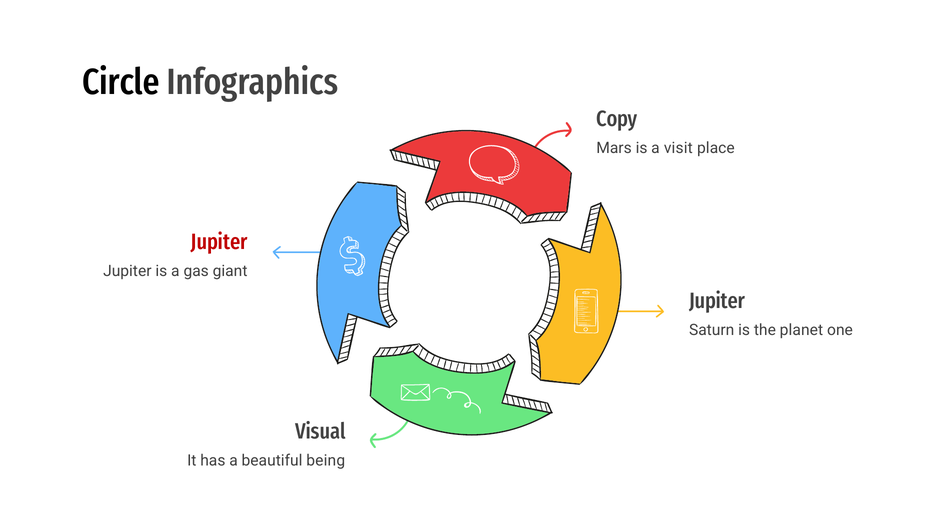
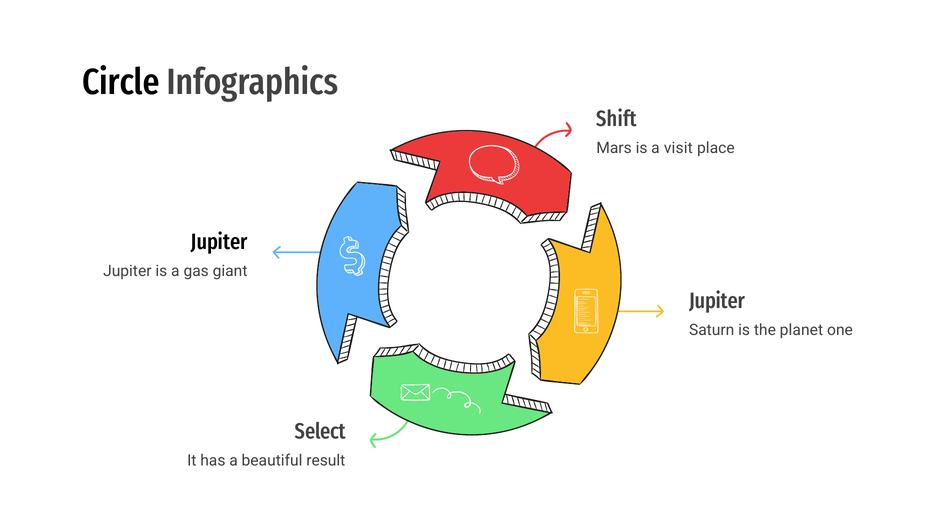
Copy: Copy -> Shift (617, 119)
Jupiter colour: red -> black (219, 242)
Visual: Visual -> Select (321, 431)
being: being -> result (326, 460)
